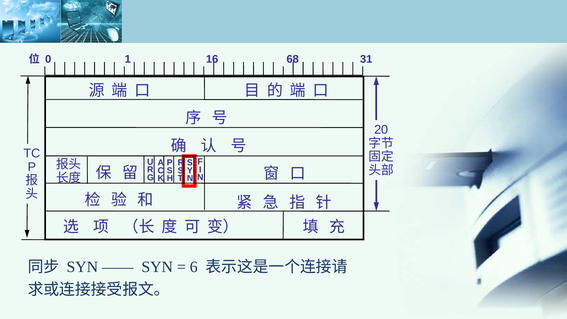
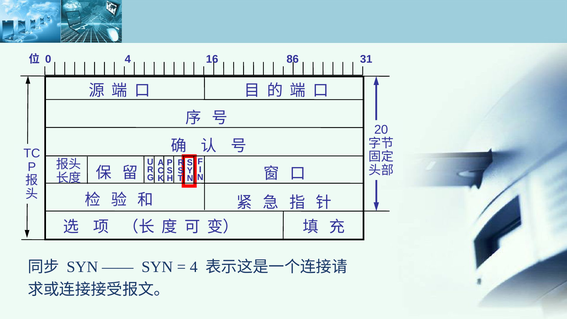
0 1: 1 -> 4 (128, 59)
68: 68 -> 86 (293, 59)
6: 6 -> 4 (194, 267)
